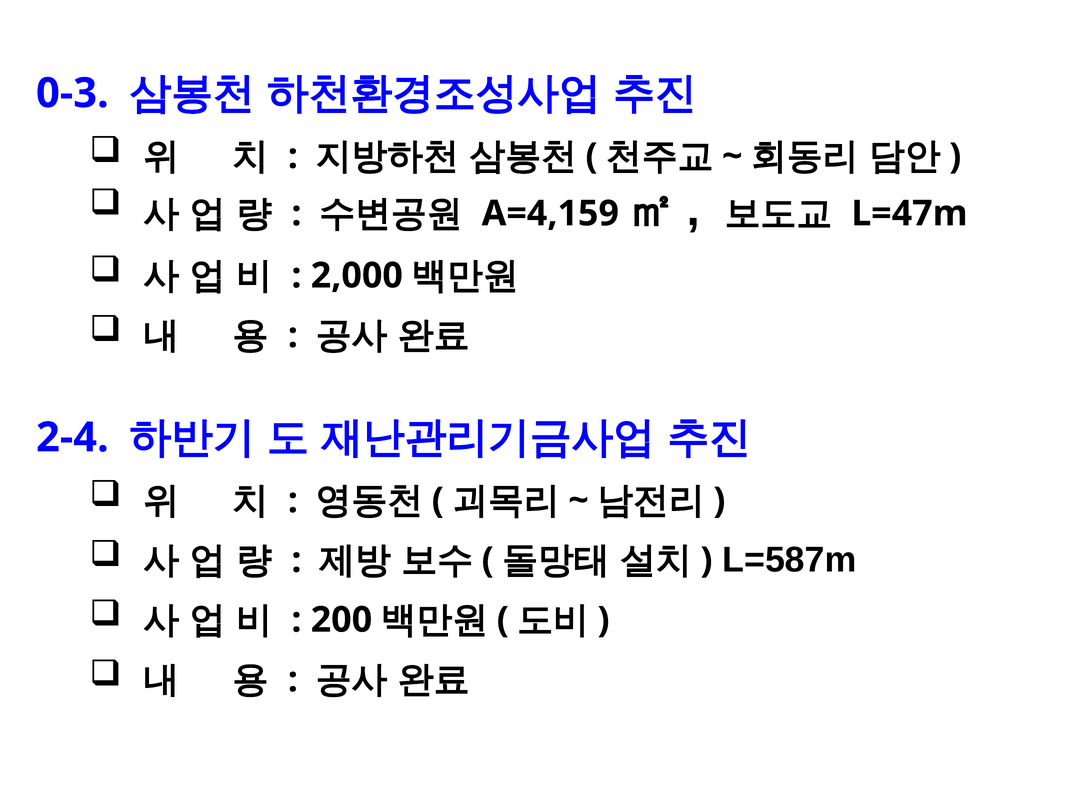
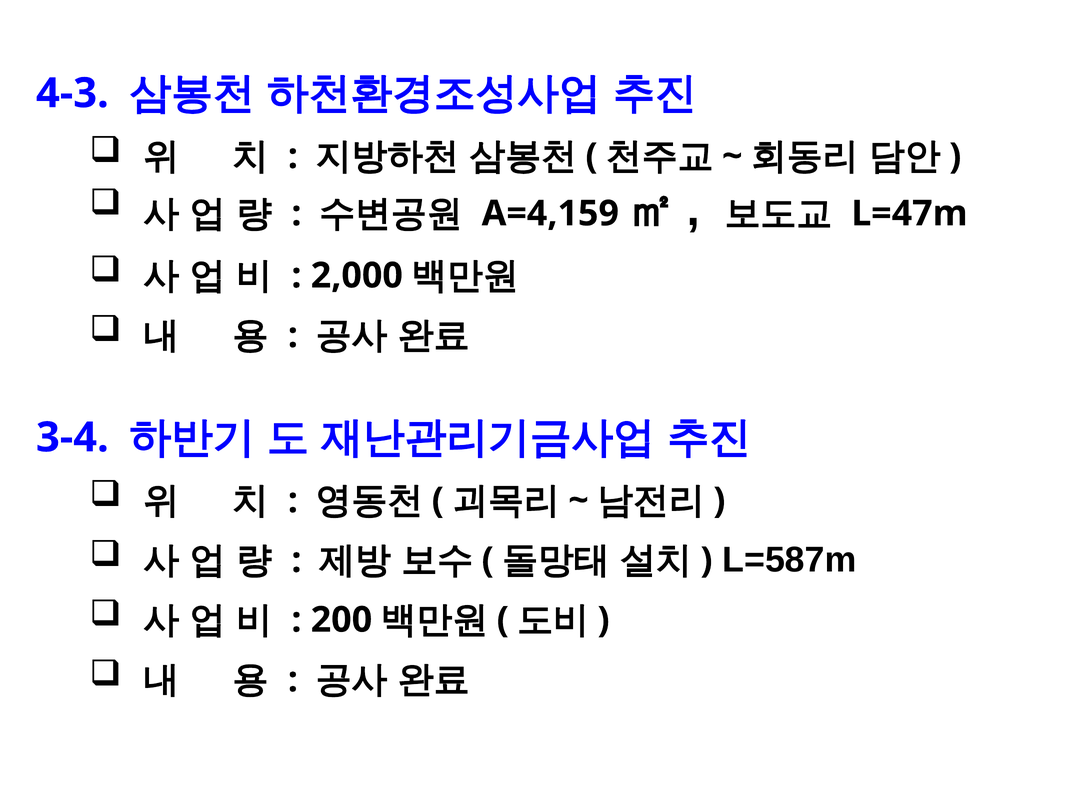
0-3: 0-3 -> 4-3 (72, 93)
2-4: 2-4 -> 3-4 (72, 437)
